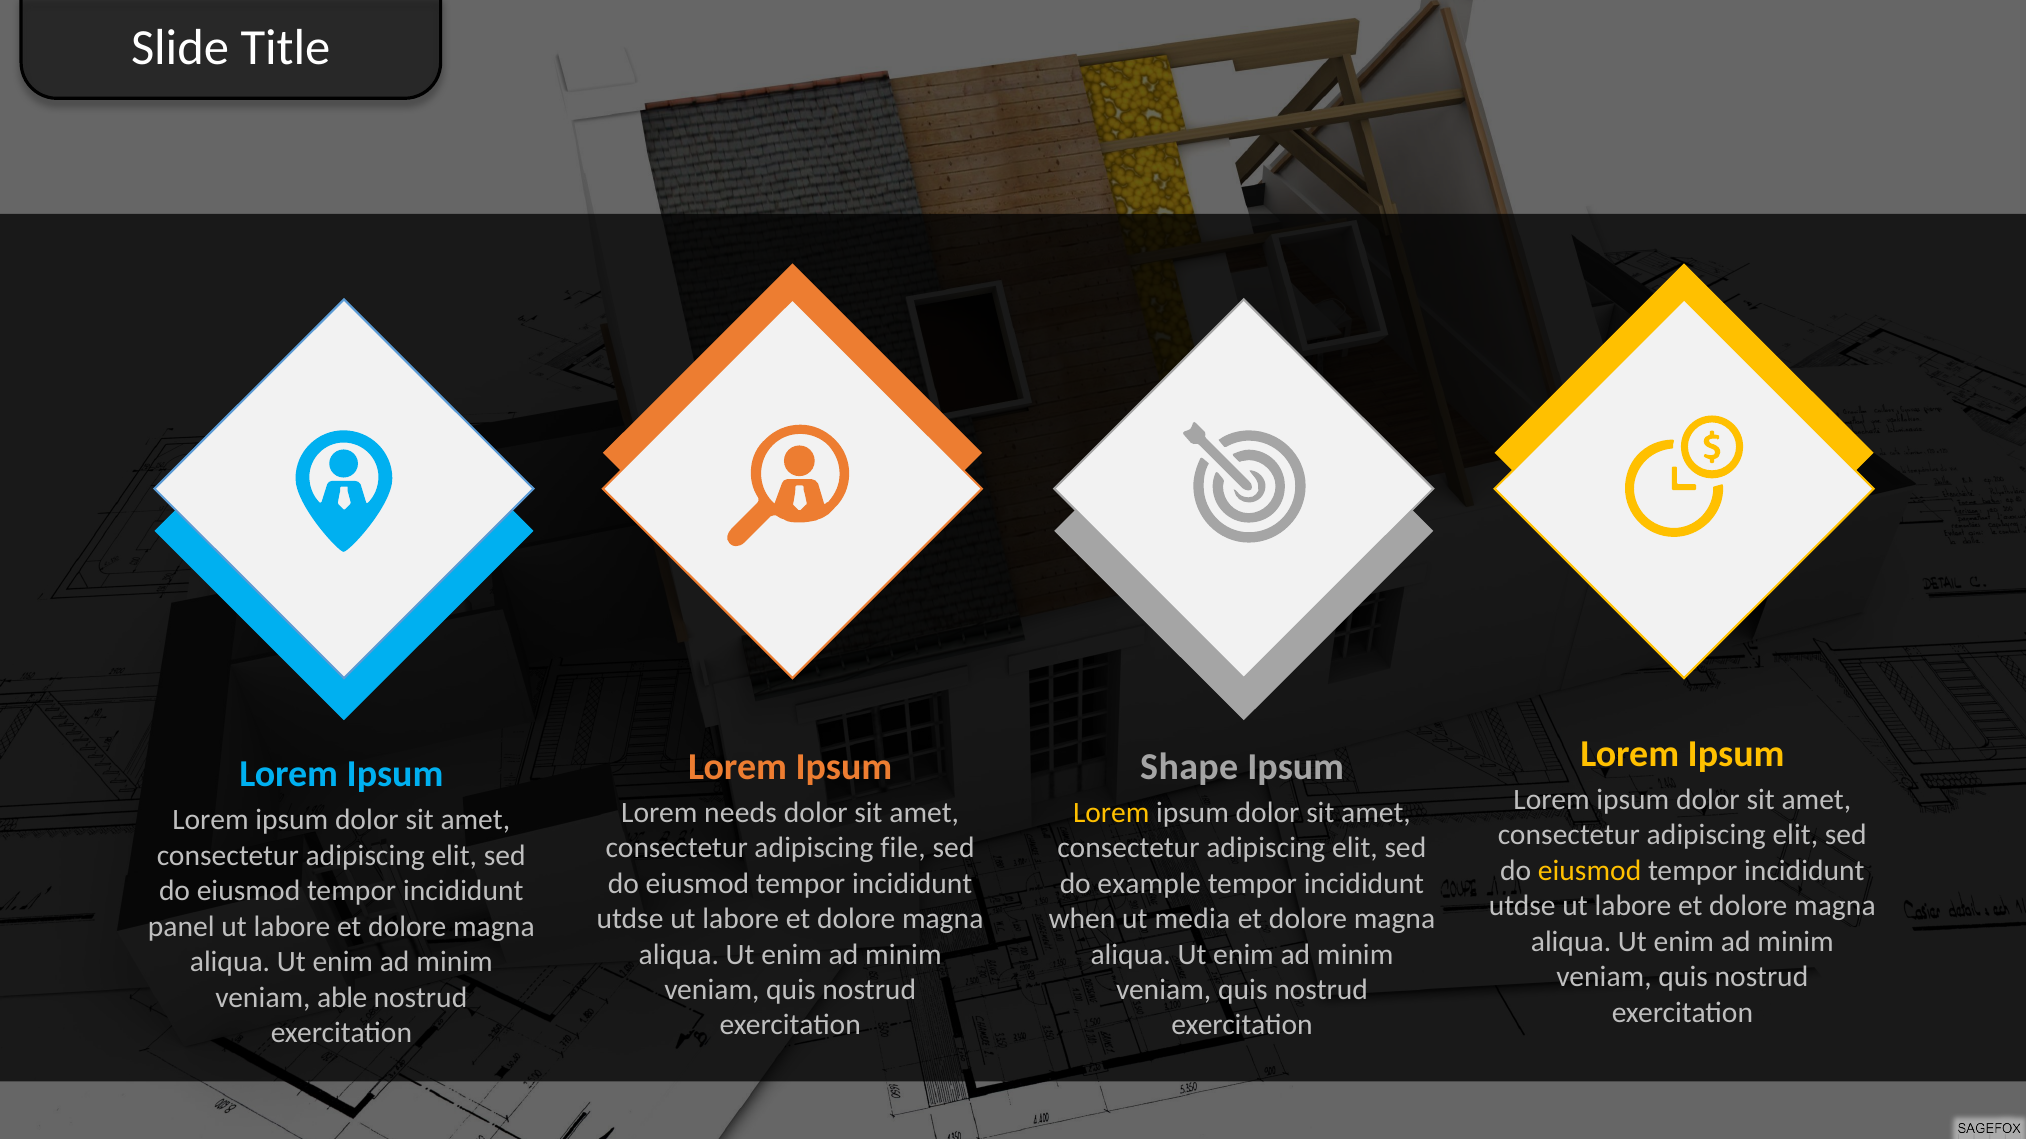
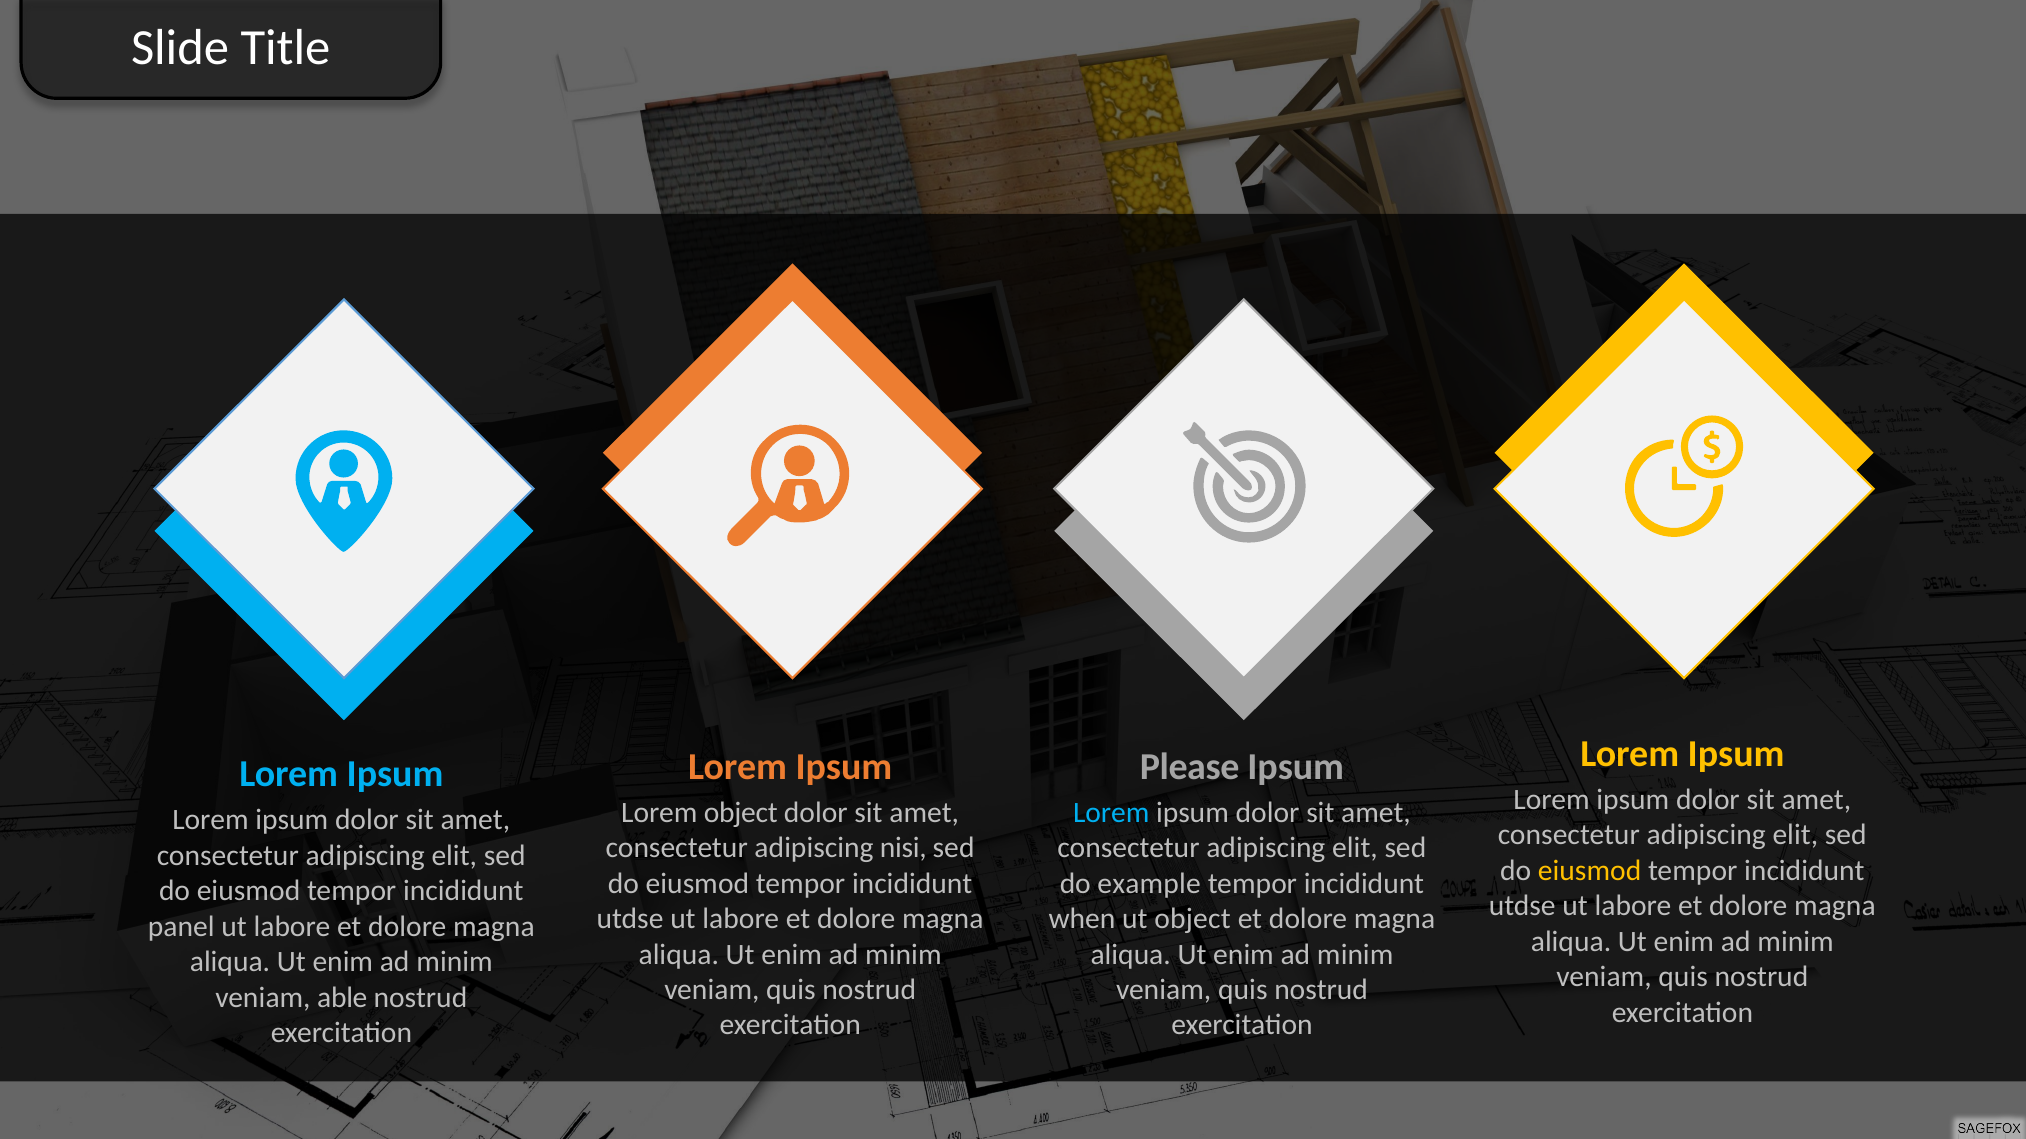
Shape: Shape -> Please (1190, 767)
Lorem needs: needs -> object (741, 813)
Lorem colour: yellow -> light blue (1111, 813)
file: file -> nisi (903, 848)
ut media: media -> object (1192, 919)
